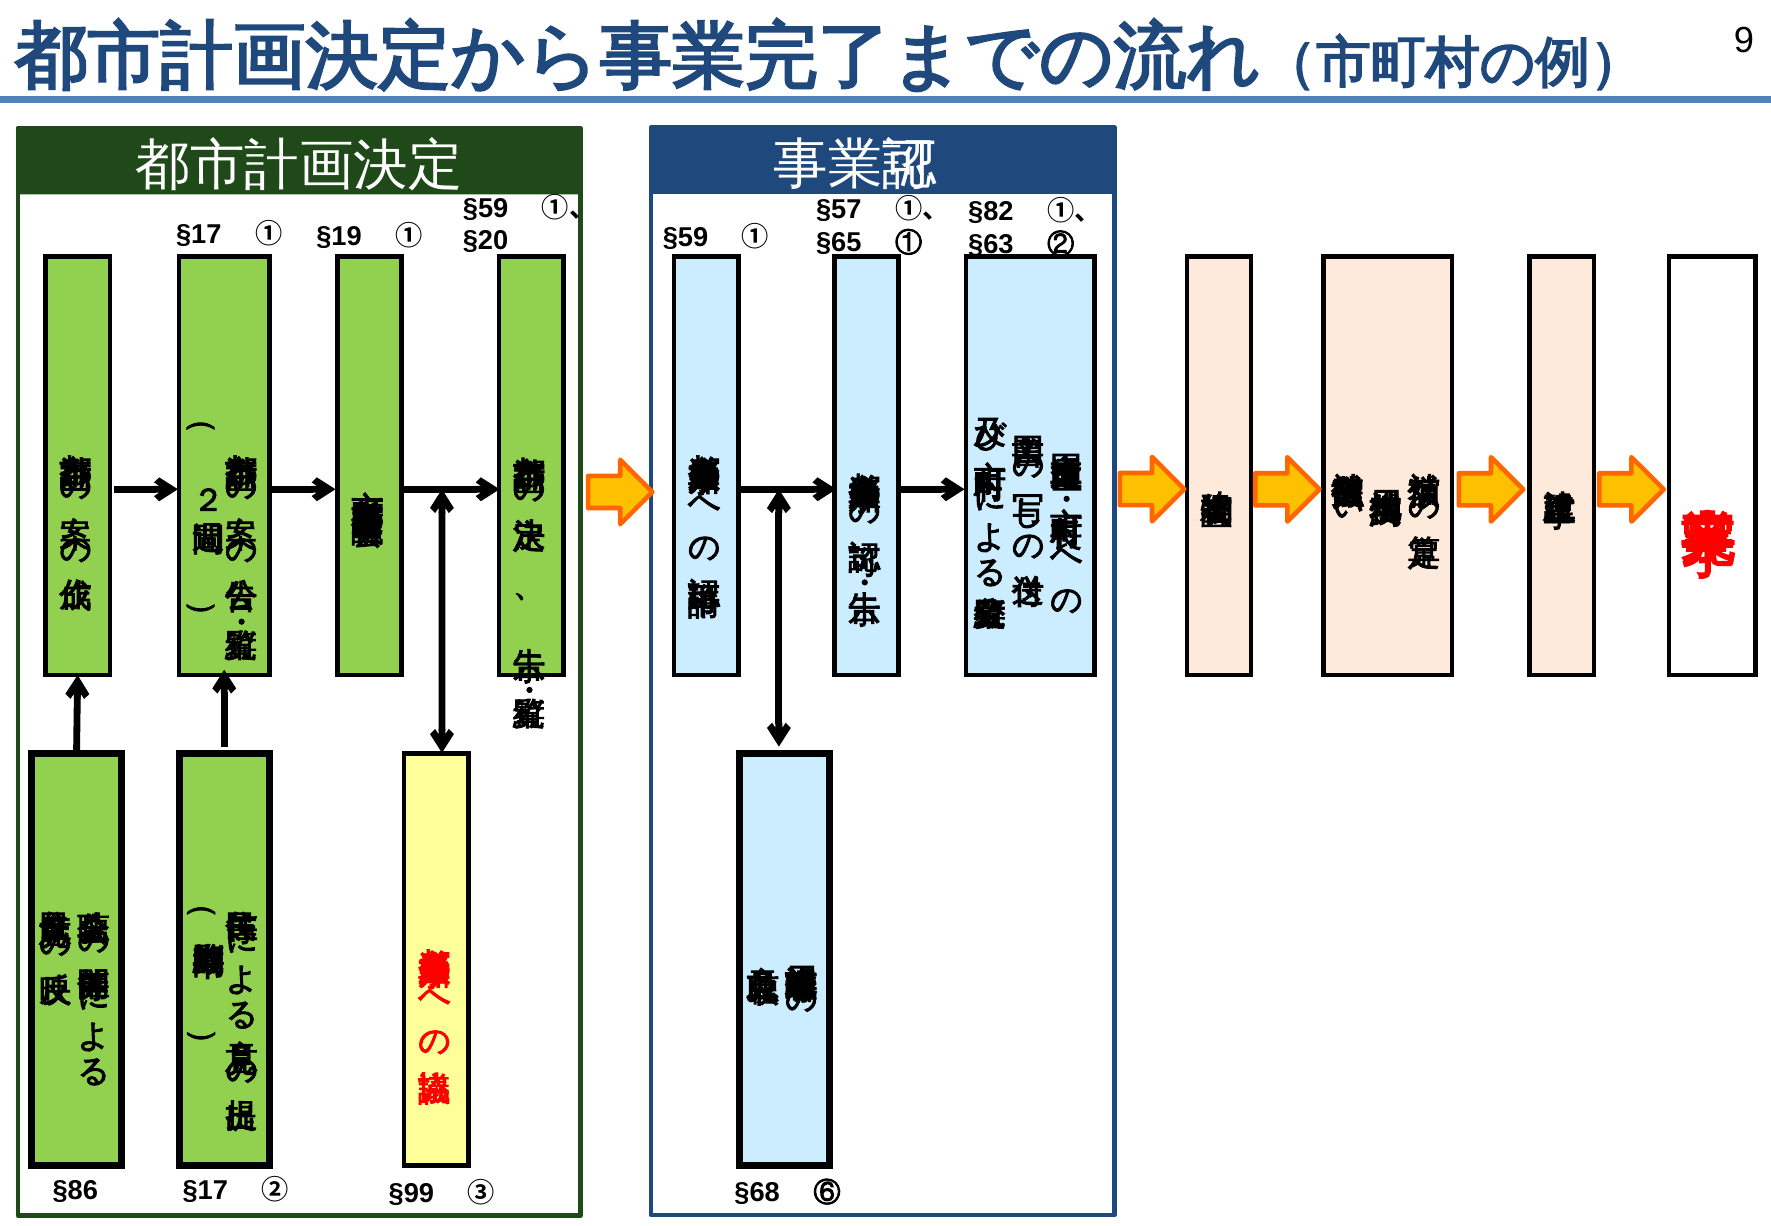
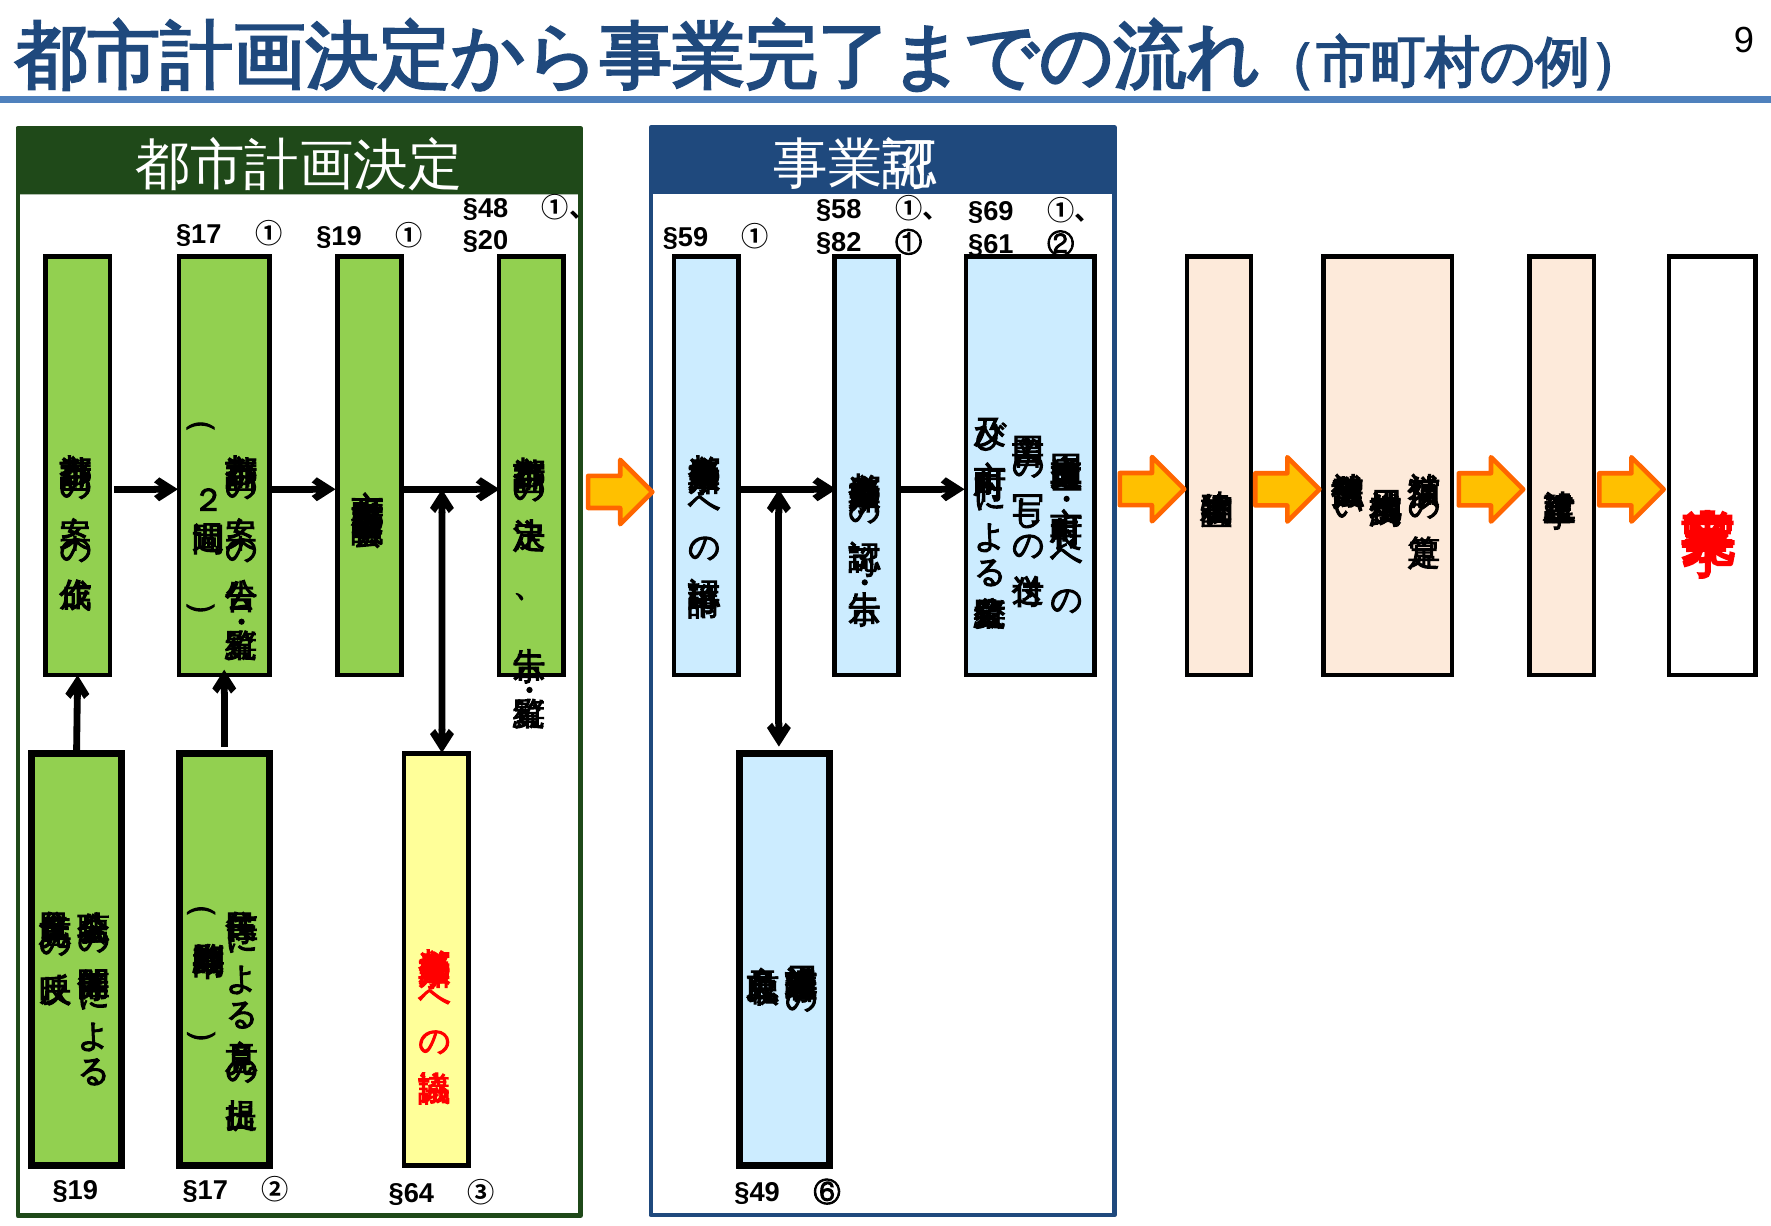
§59: §59 -> §48 (486, 208)
§57: §57 -> §58 (839, 210)
§82: §82 -> §69 (991, 211)
§65: §65 -> §82 (839, 243)
§63: §63 -> §61 (991, 244)
§86: §86 -> §19 (75, 1191)
§99: §99 -> §64 (411, 1193)
§68: §68 -> §49 (757, 1193)
